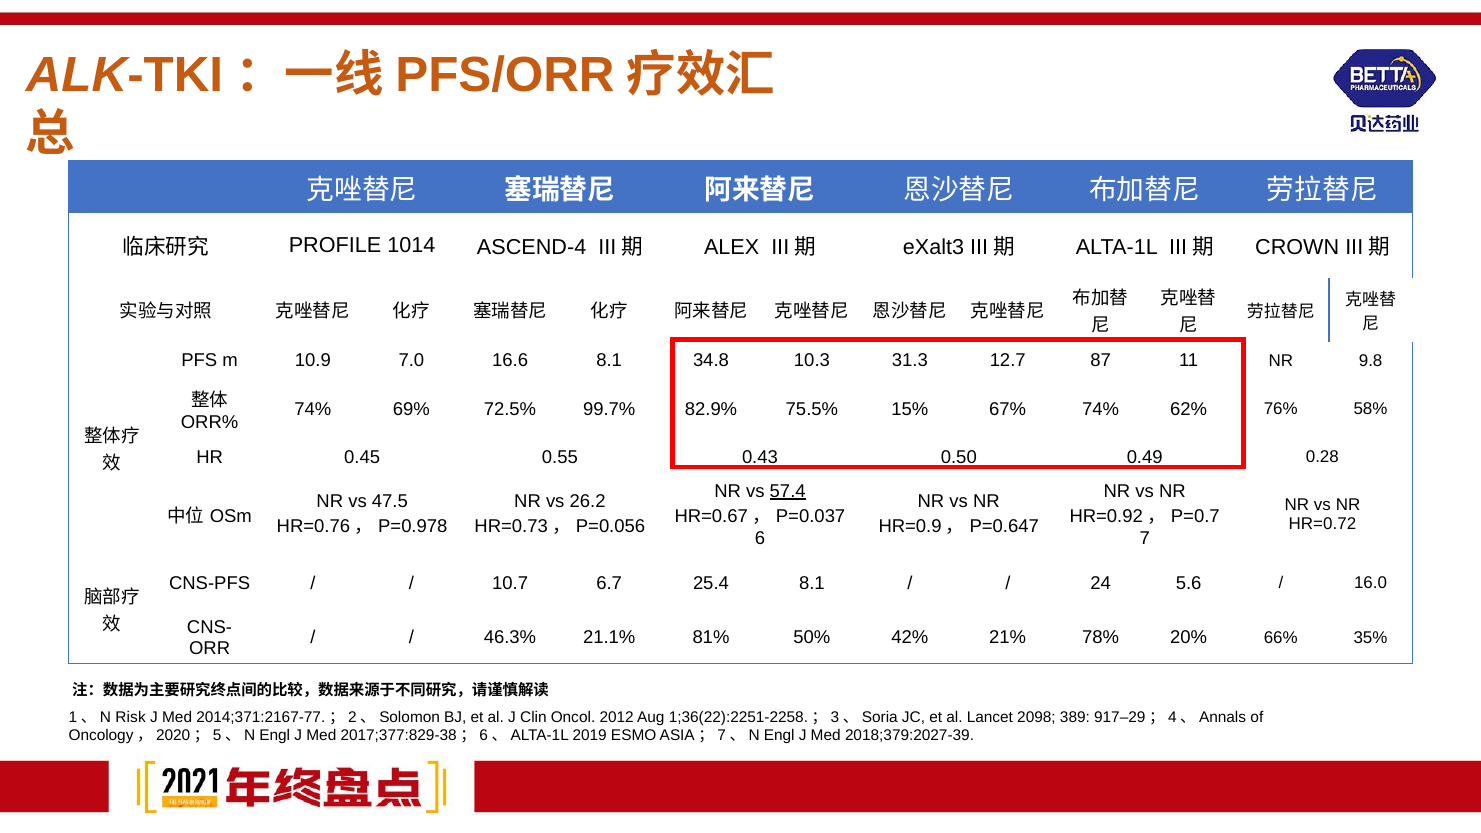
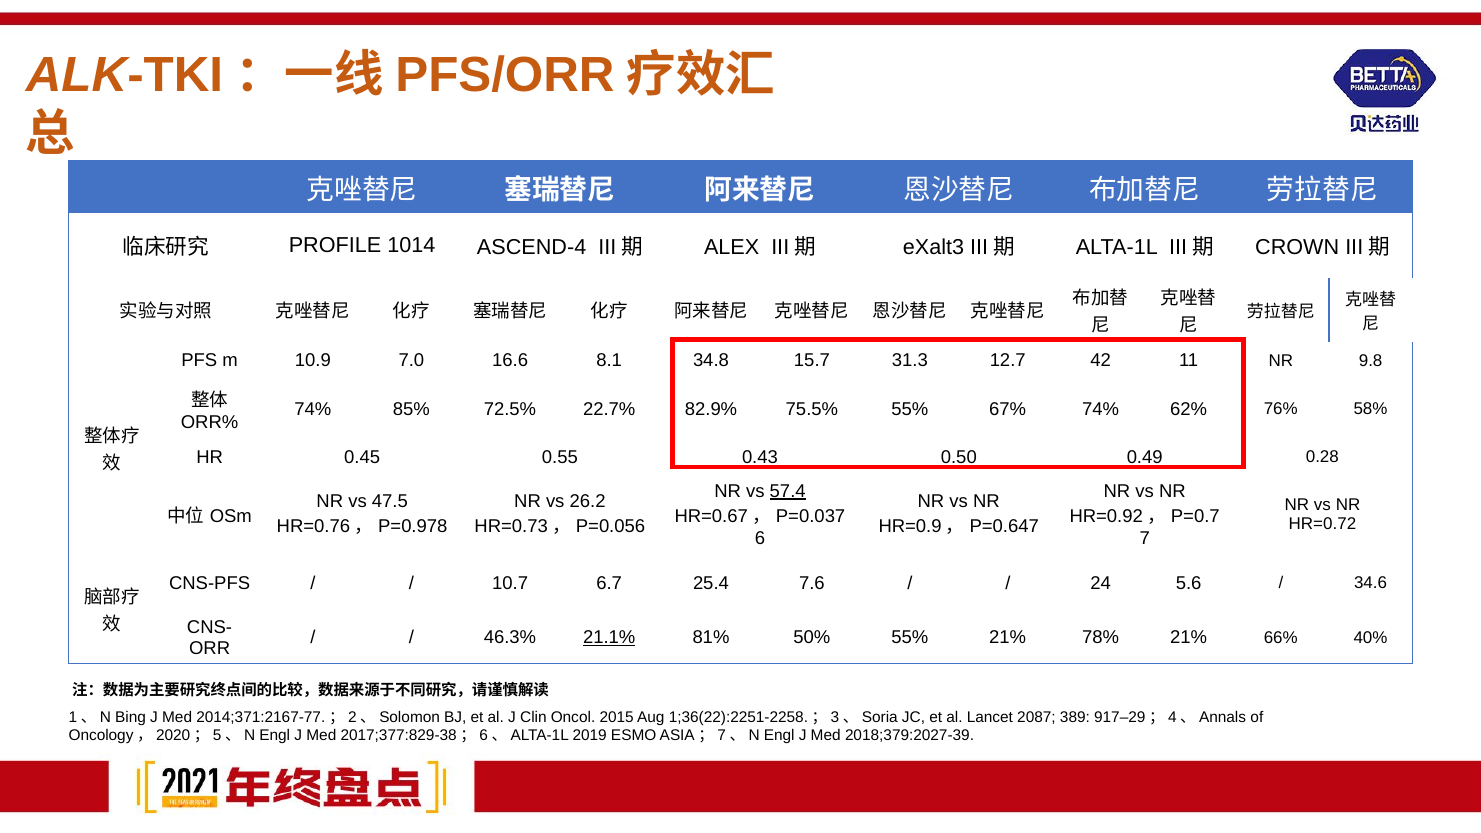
10.3: 10.3 -> 15.7 (812, 361)
87: 87 -> 42 (1101, 361)
69%: 69% -> 85% (411, 409)
99.7%: 99.7% -> 22.7% (609, 409)
75.5% 15%: 15% -> 55% (910, 409)
25.4 8.1: 8.1 -> 7.6 (812, 583)
16.0: 16.0 -> 34.6 (1370, 583)
21.1% underline: none -> present (609, 638)
50% 42%: 42% -> 55% (910, 638)
78% 20%: 20% -> 21% (1189, 638)
35%: 35% -> 40% (1371, 638)
Risk: Risk -> Bing (131, 717)
2012: 2012 -> 2015 (617, 717)
2098: 2098 -> 2087 (1036, 717)
